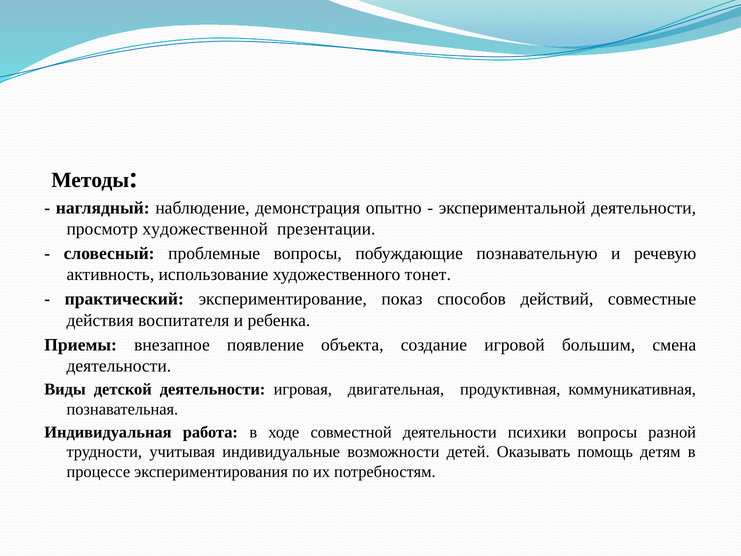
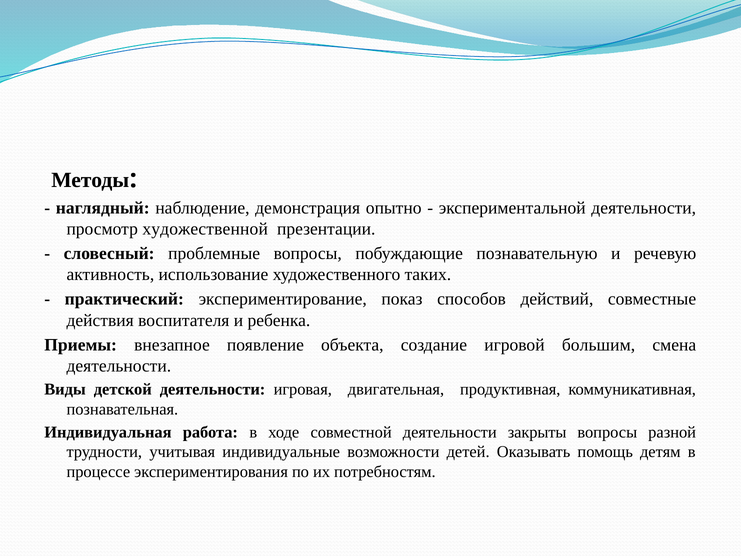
тонет: тонет -> таких (428, 275)
психики: психики -> закрыты (537, 432)
